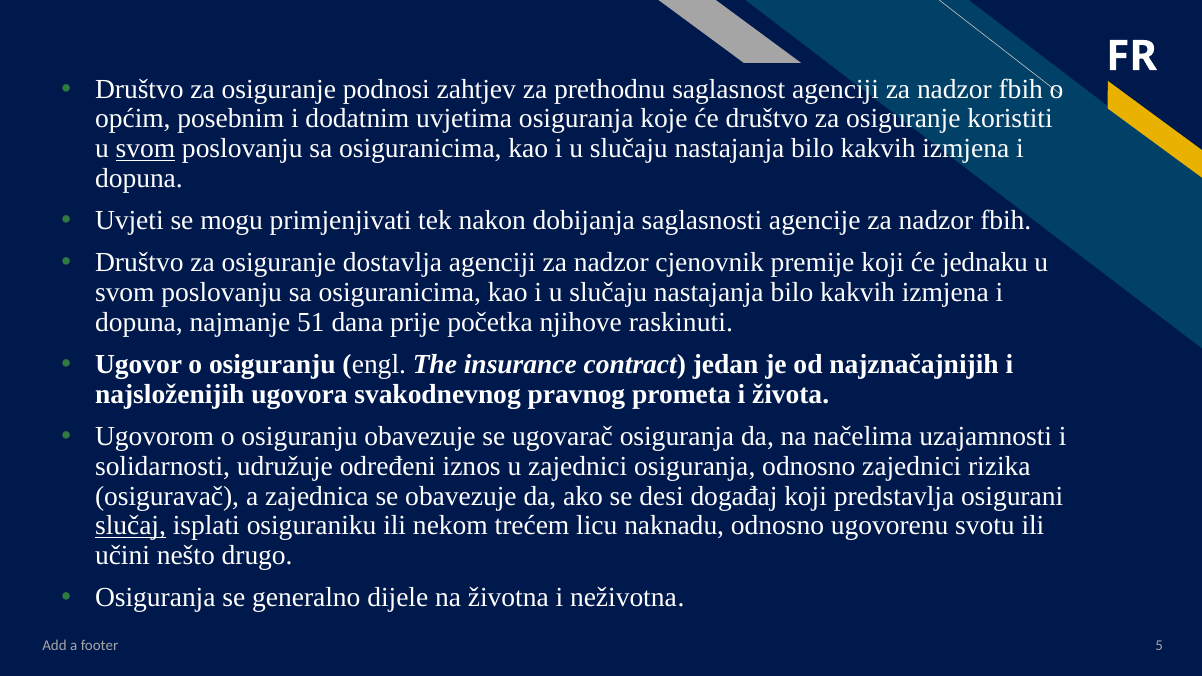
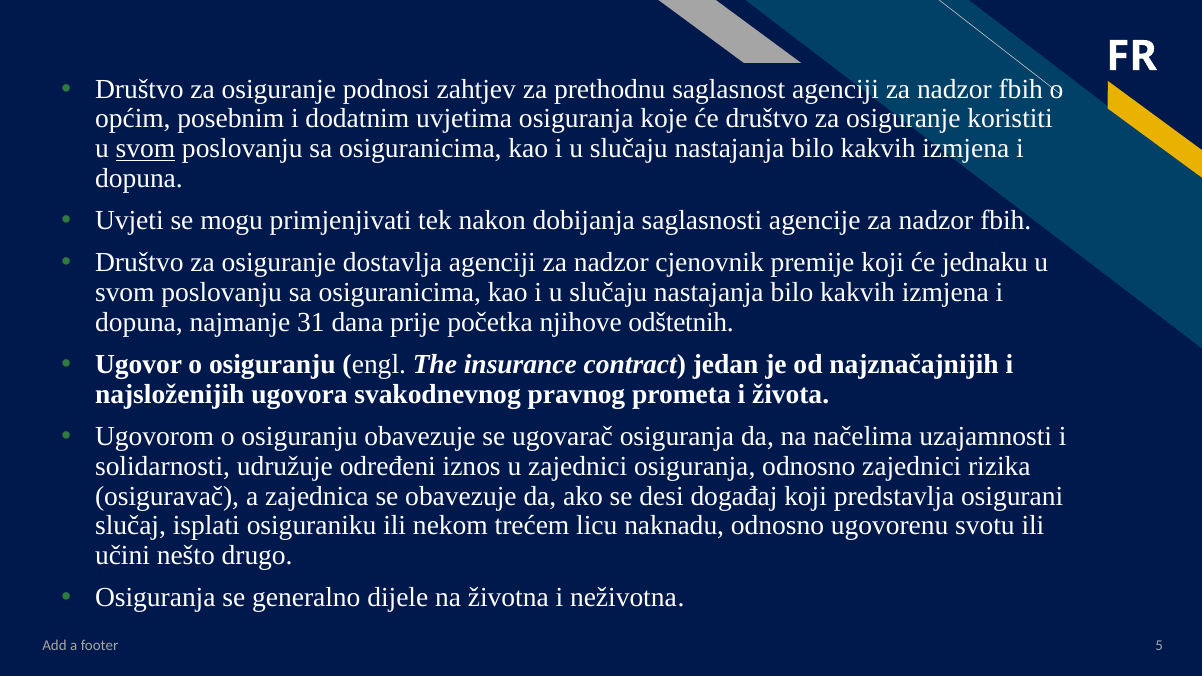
51: 51 -> 31 (311, 322)
raskinuti: raskinuti -> odštetnih (681, 322)
slučaj underline: present -> none (131, 526)
